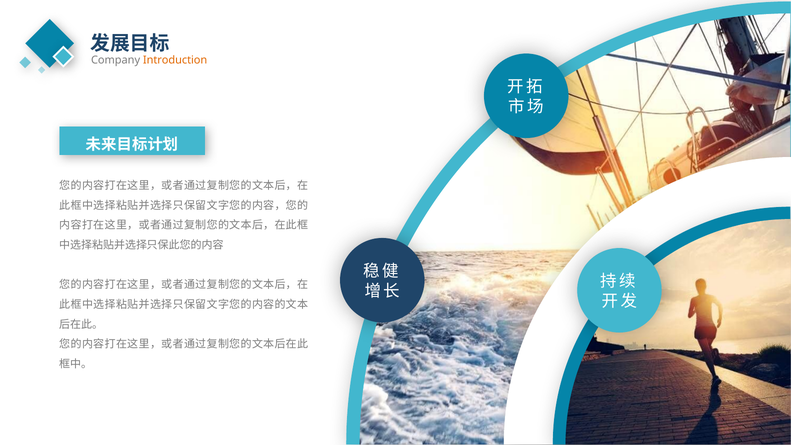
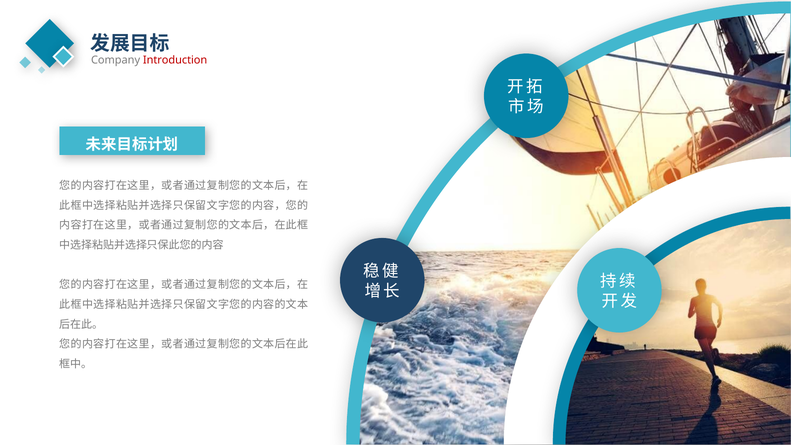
Introduction colour: orange -> red (175, 60)
